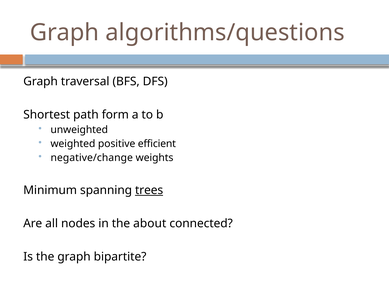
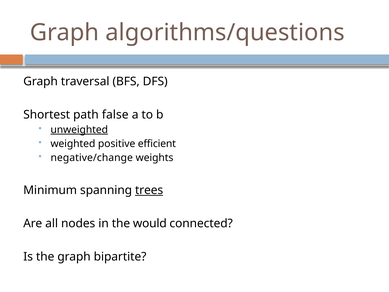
form: form -> false (115, 115)
unweighted underline: none -> present (79, 130)
about: about -> would (150, 223)
